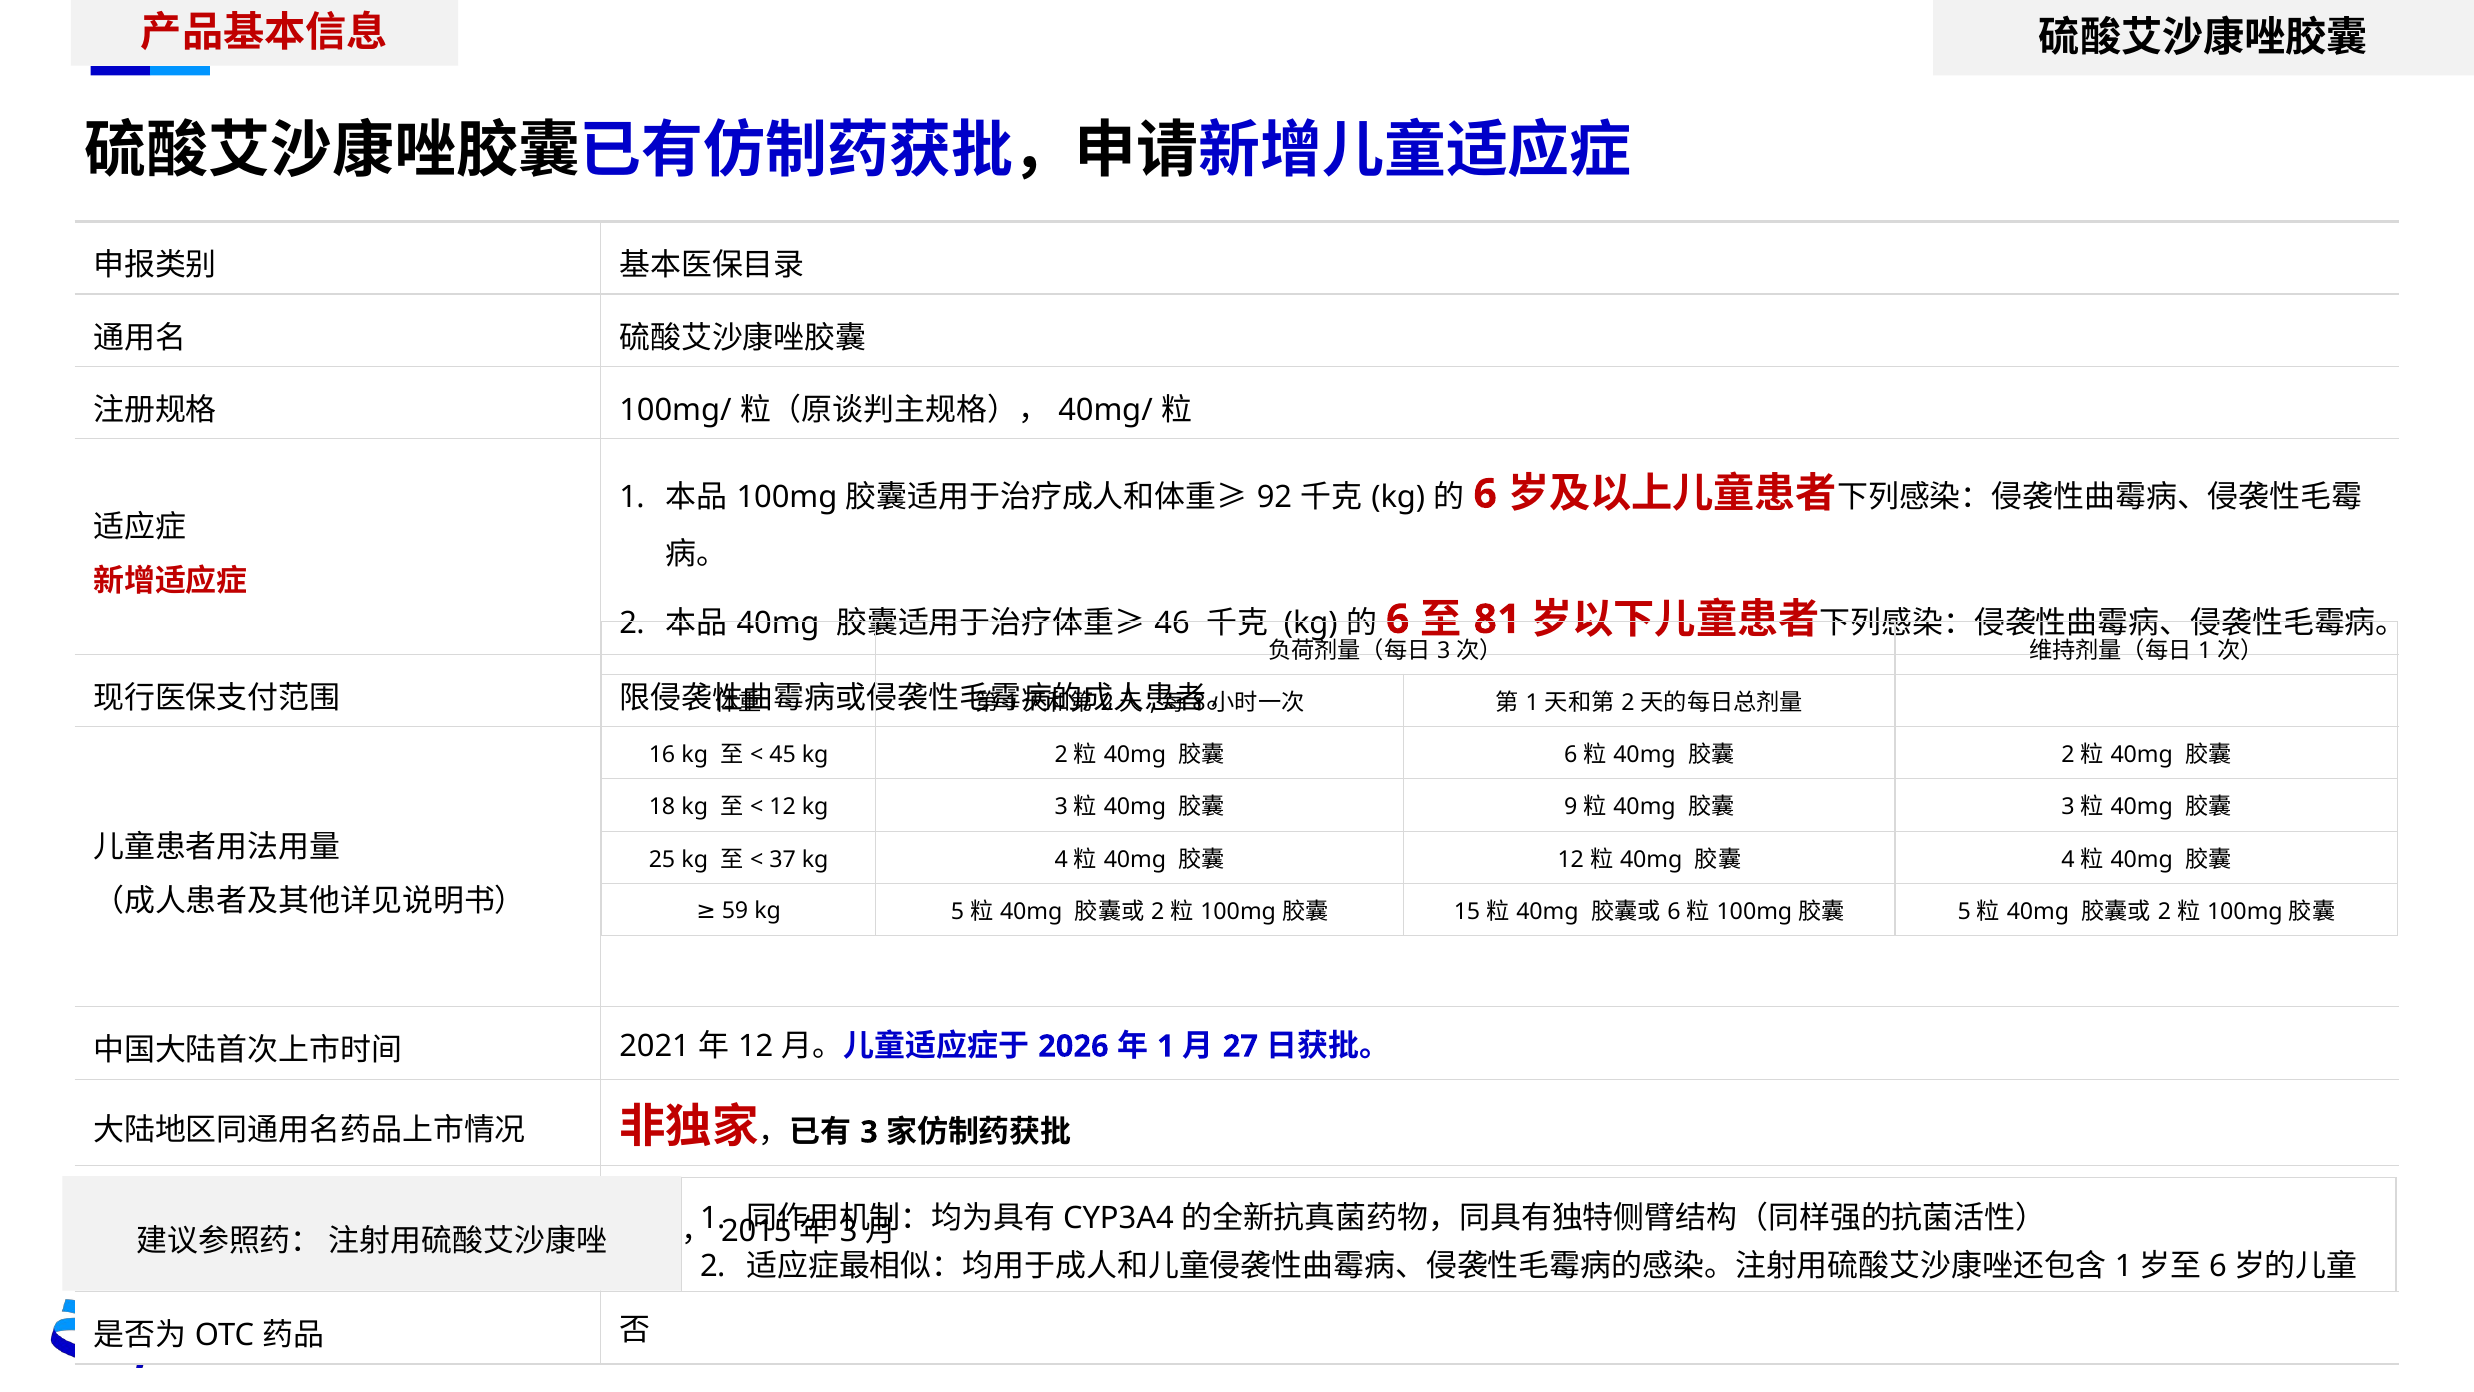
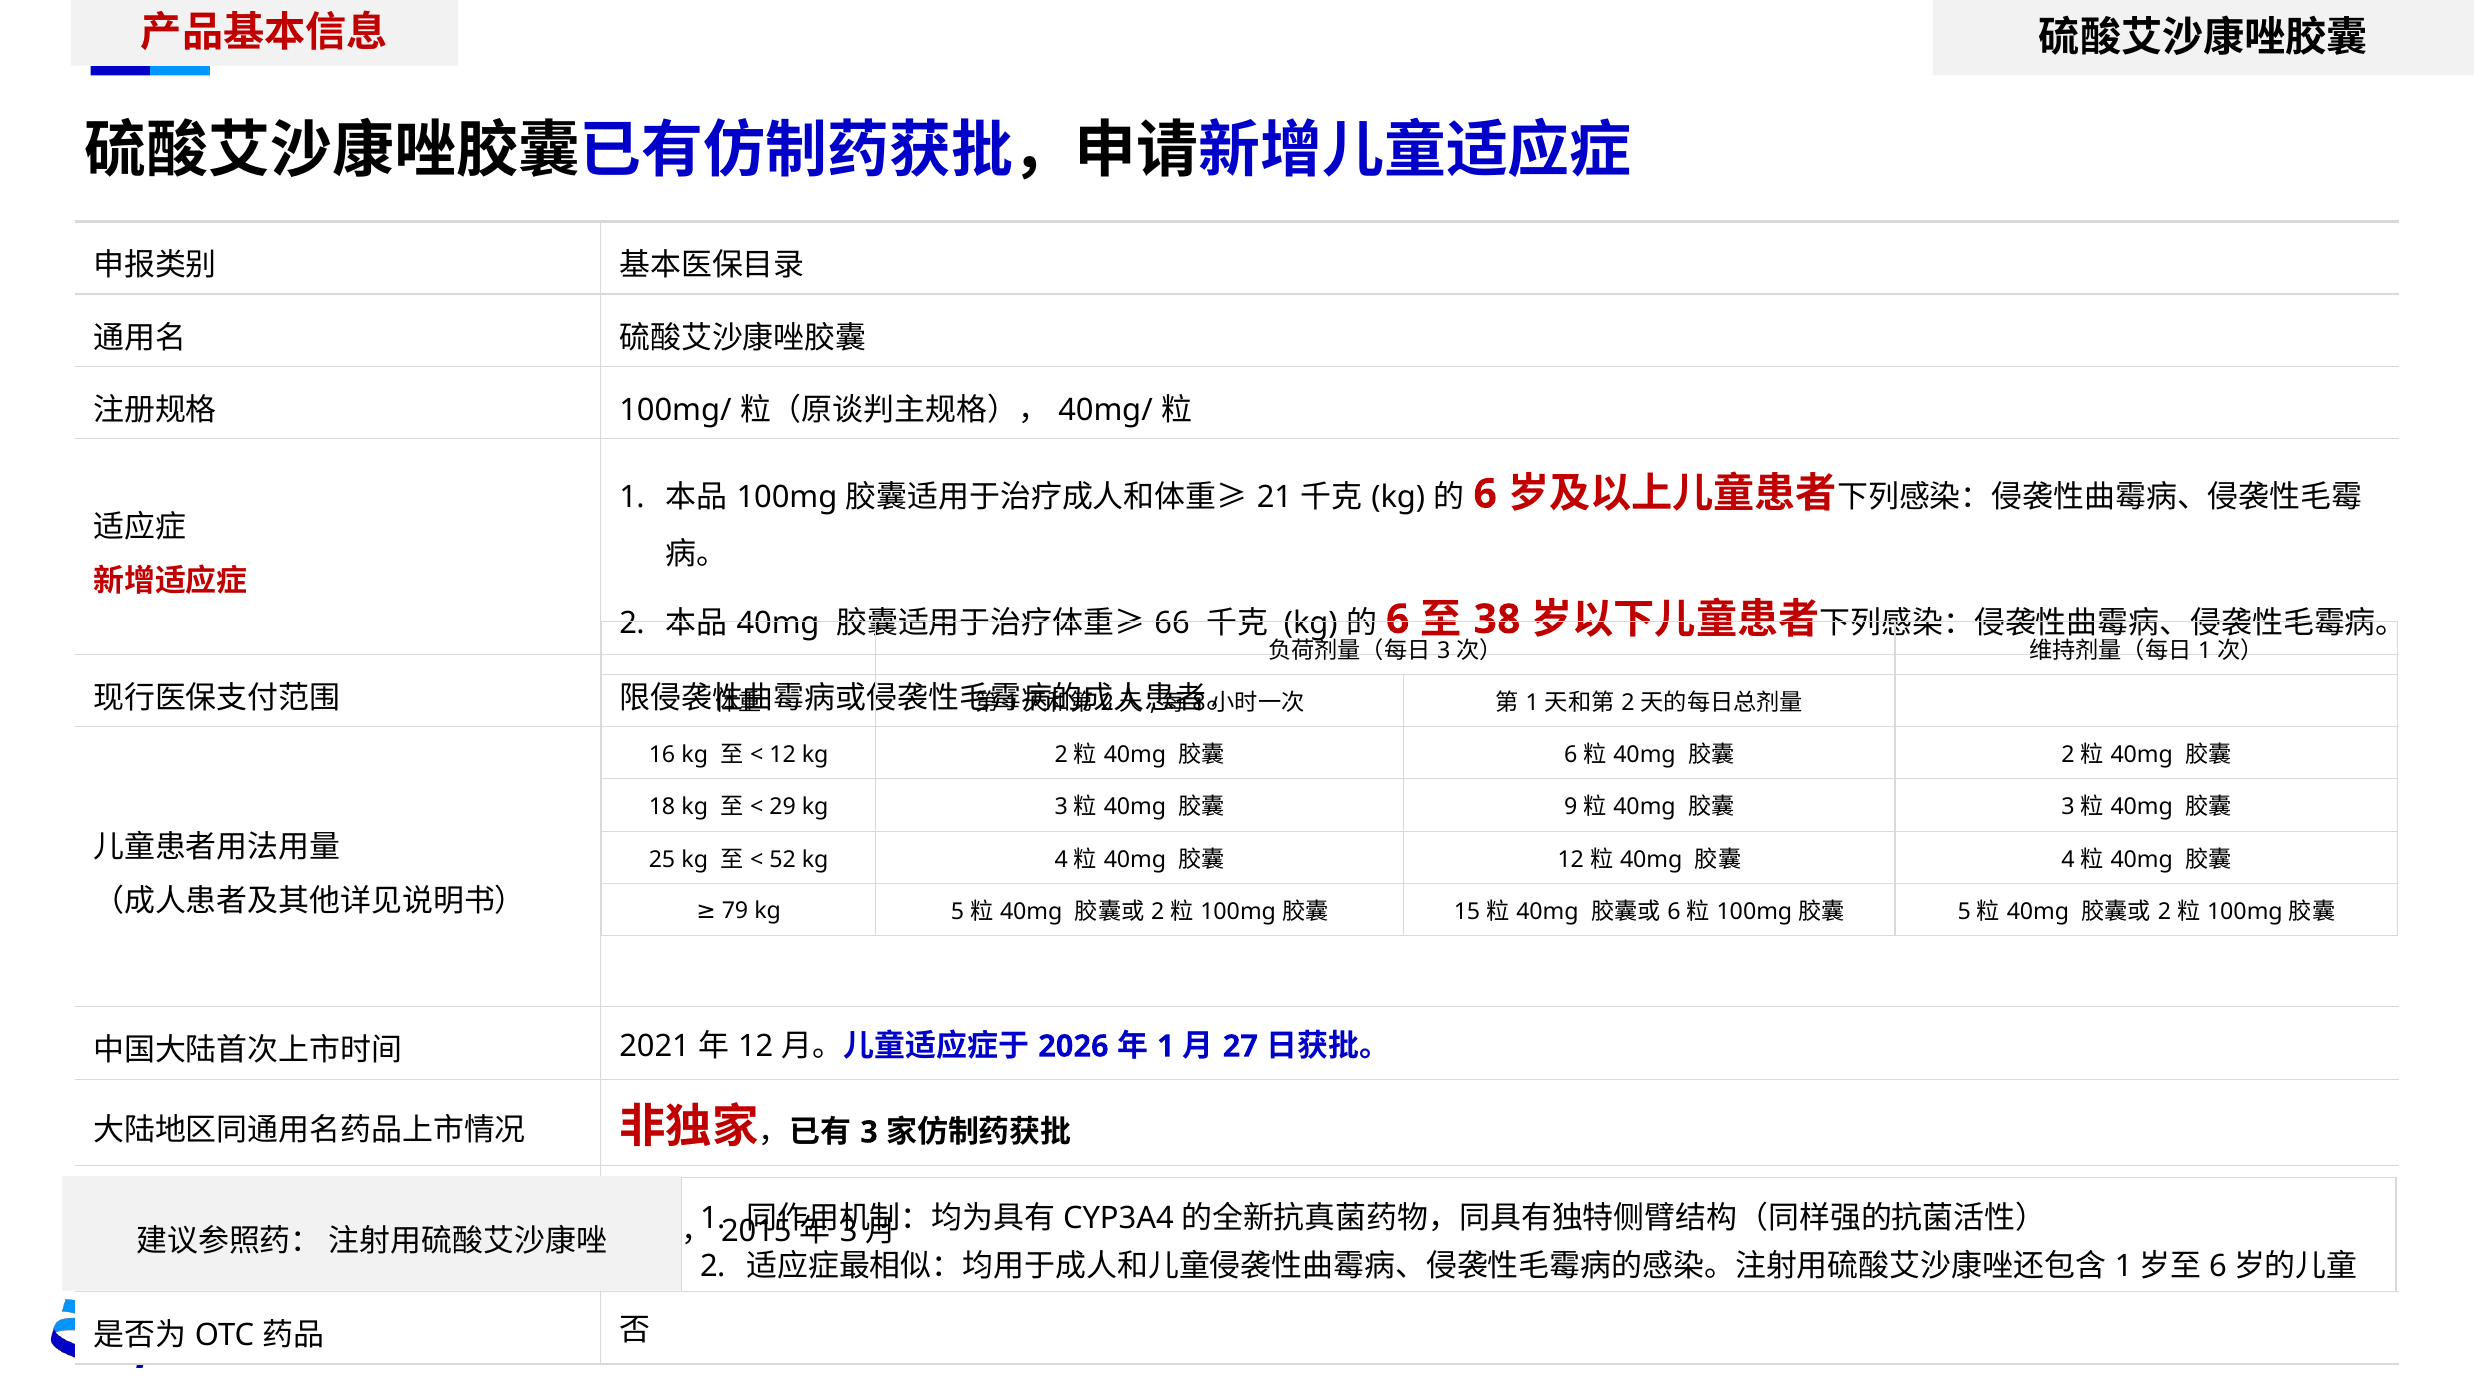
92: 92 -> 21 (1274, 497)
46: 46 -> 66 (1172, 623)
81: 81 -> 38 (1497, 619)
45: 45 -> 12 (783, 755)
12: 12 -> 29 (783, 807)
37: 37 -> 52 (783, 860)
59: 59 -> 79 (735, 911)
